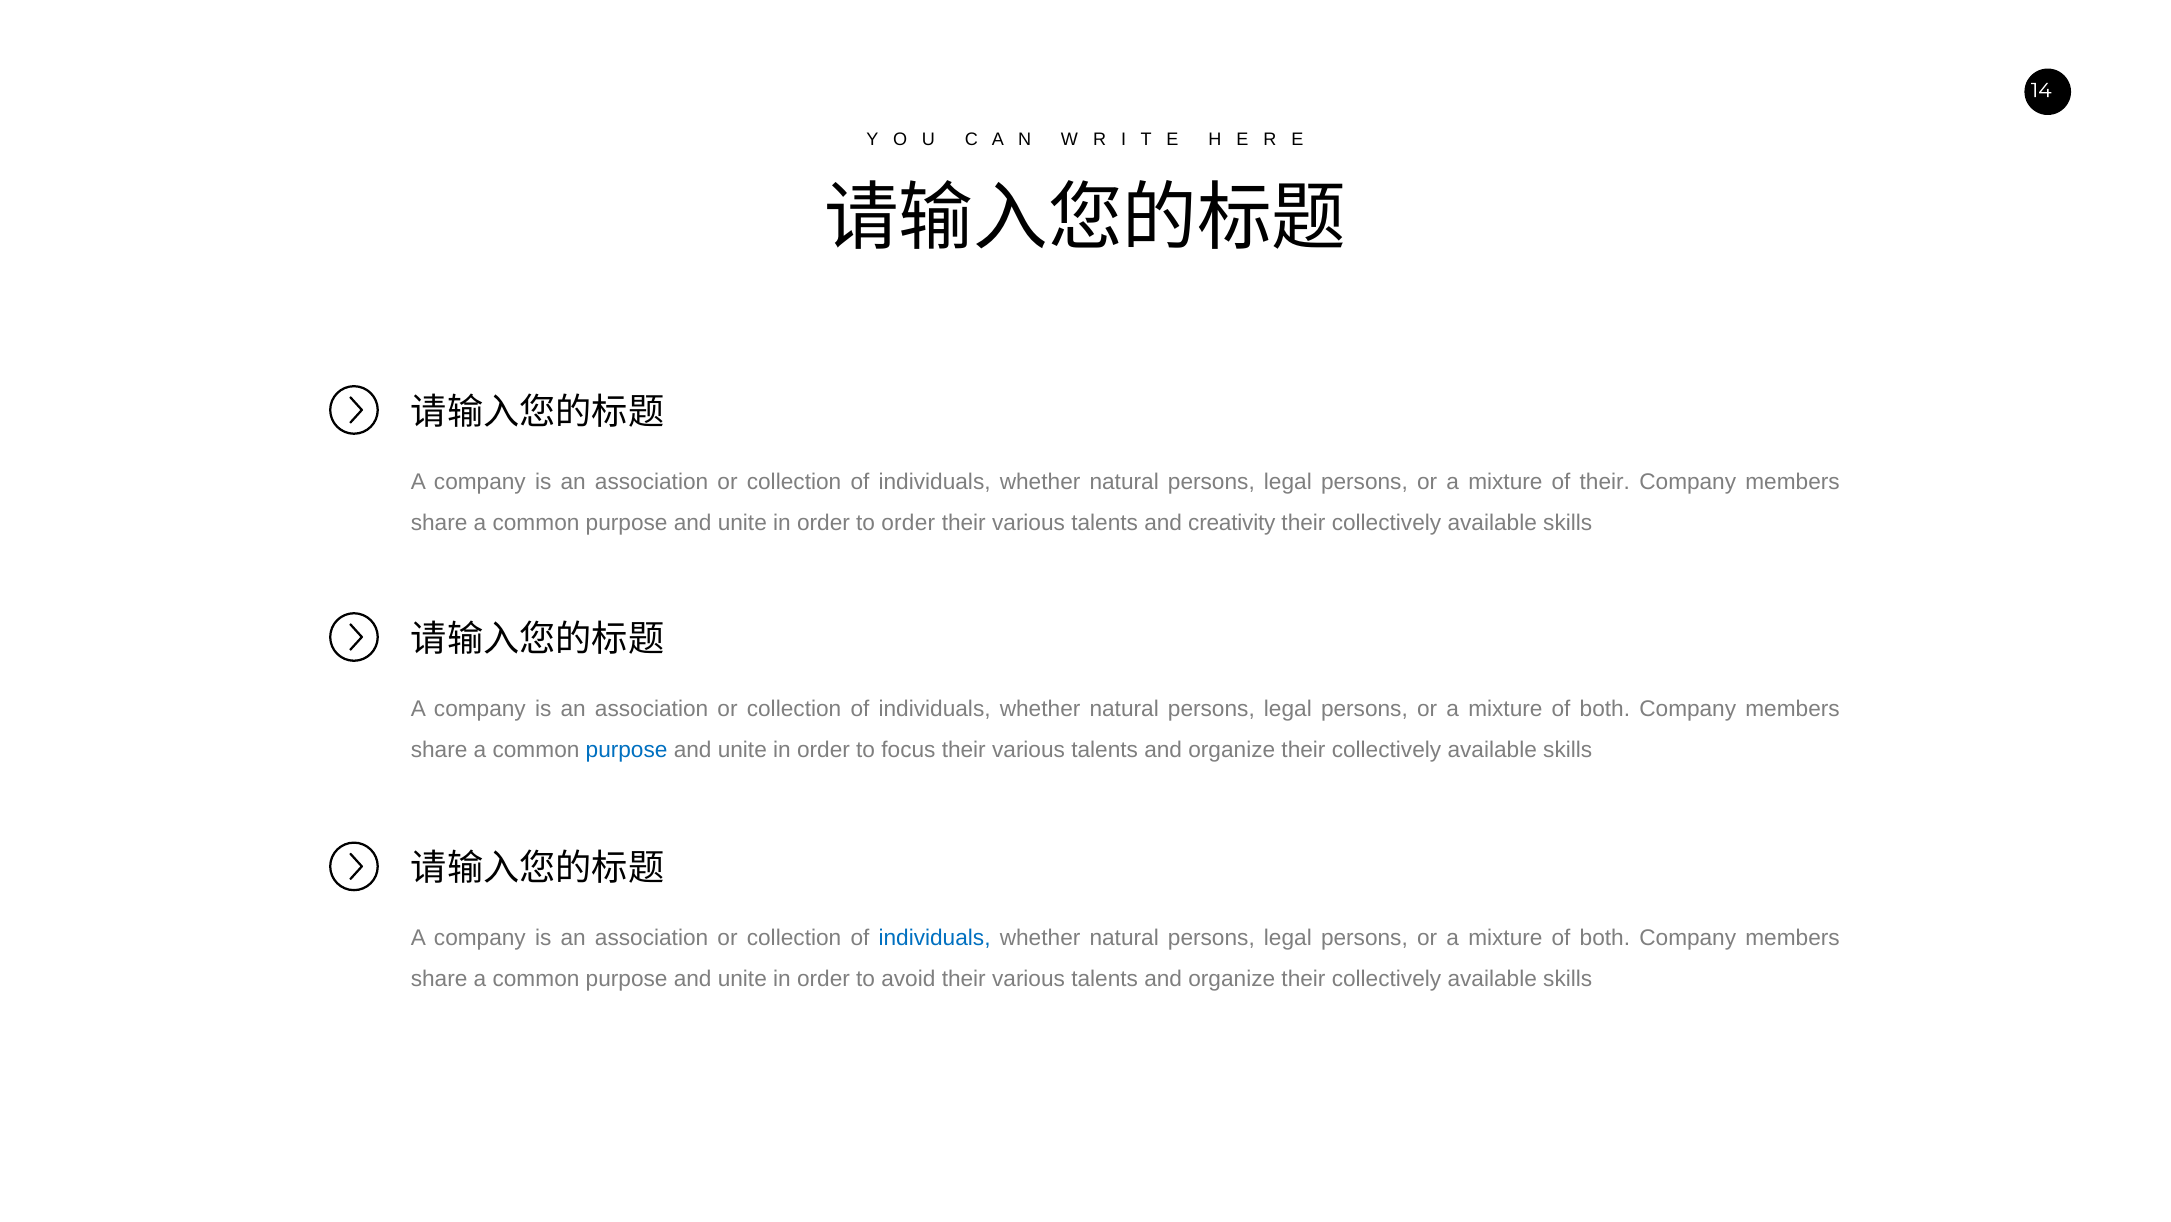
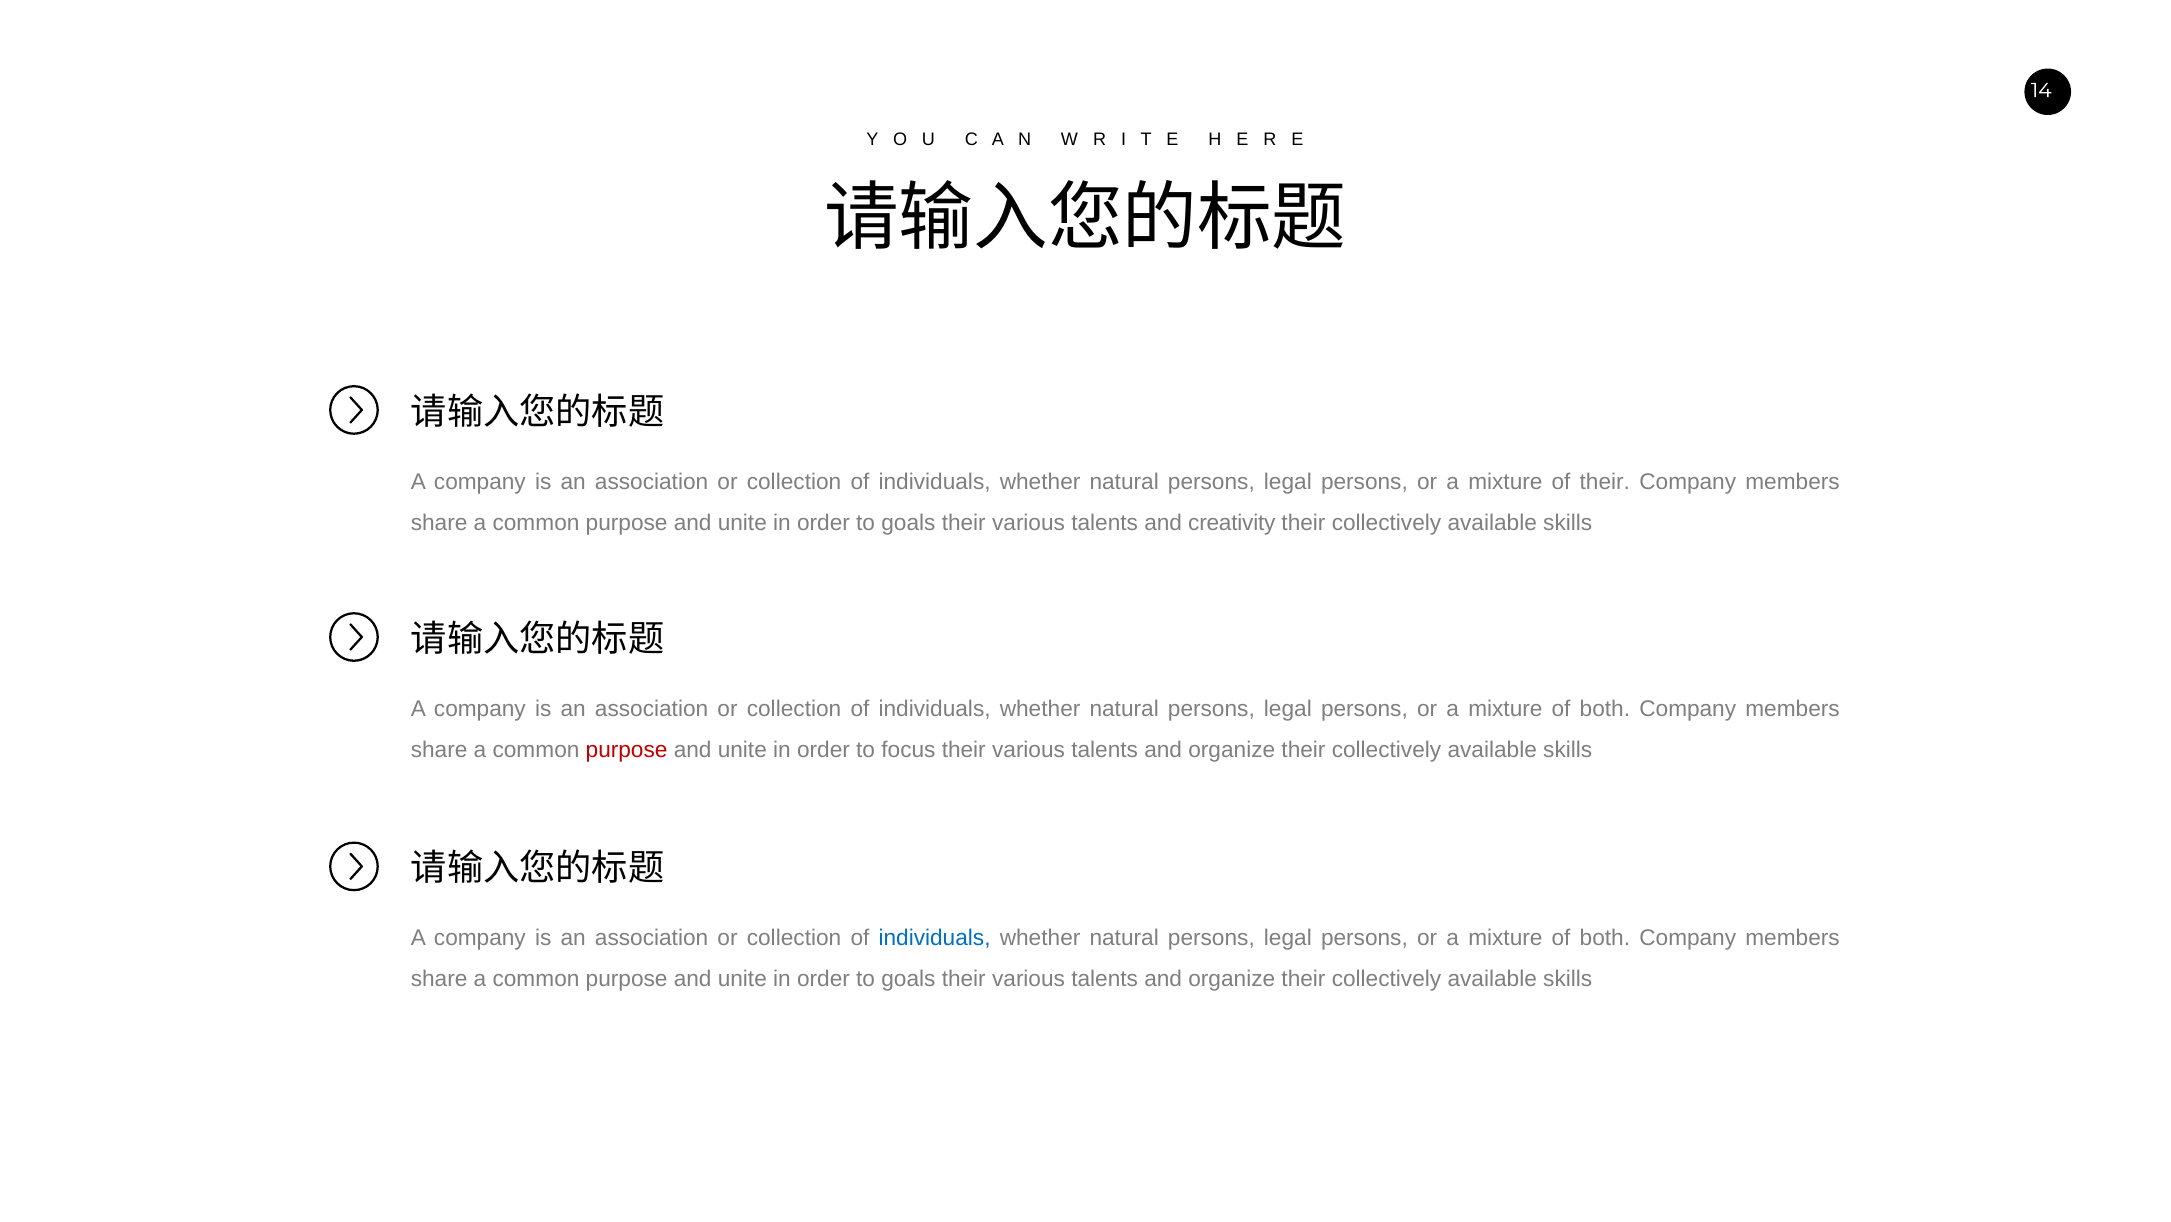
order: order -> goals (908, 523)
purpose colour: blue -> red (627, 749)
avoid: avoid -> goals (908, 979)
